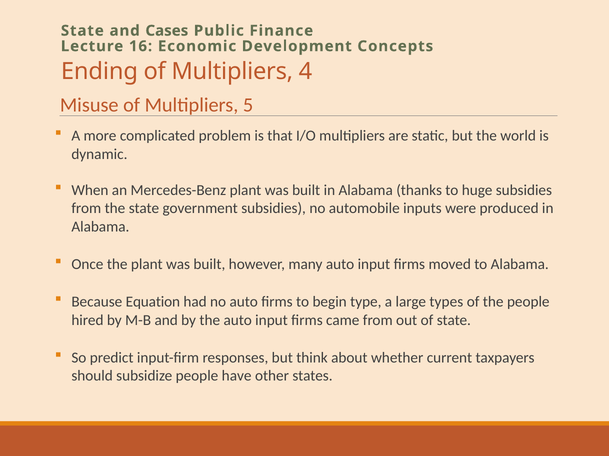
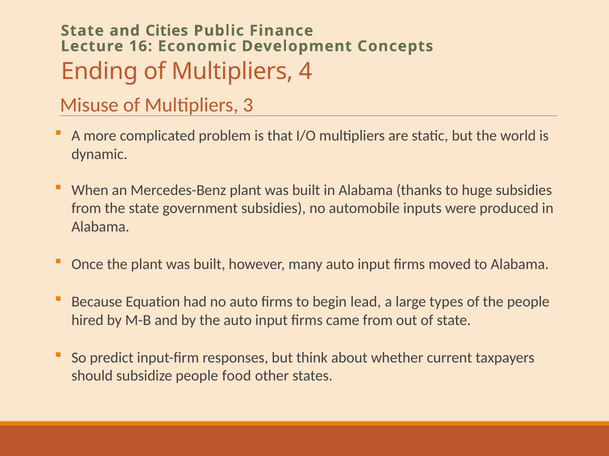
Cases: Cases -> Cities (167, 31)
5: 5 -> 3 (248, 105)
type: type -> lead (366, 302)
have: have -> food (237, 377)
